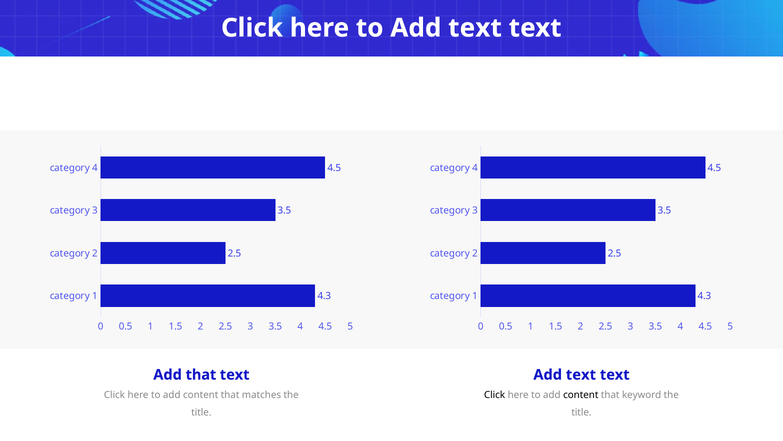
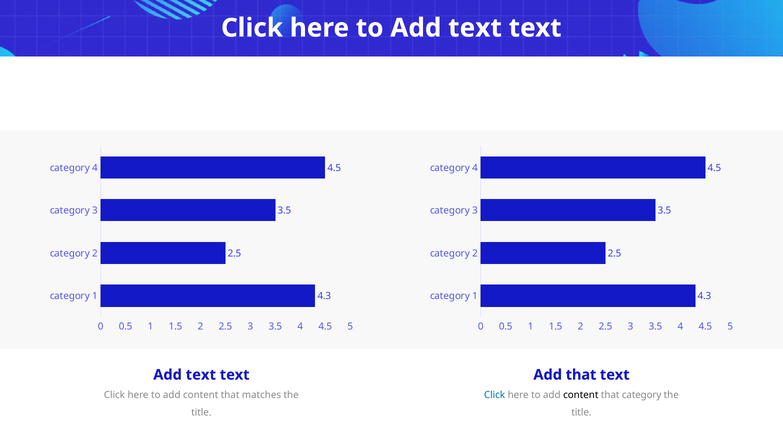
that: that -> text (201, 374)
text: text -> that (581, 374)
Click colour: black -> blue (495, 395)
that keyword: keyword -> category (642, 395)
